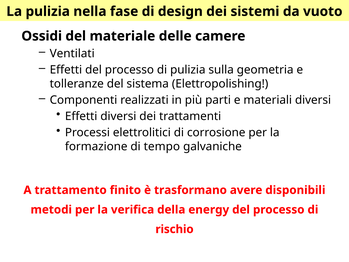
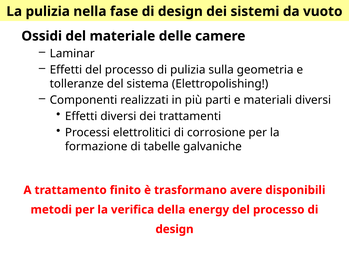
Ventilati: Ventilati -> Laminar (72, 53)
tempo: tempo -> tabelle (162, 146)
rischio: rischio -> design (175, 229)
